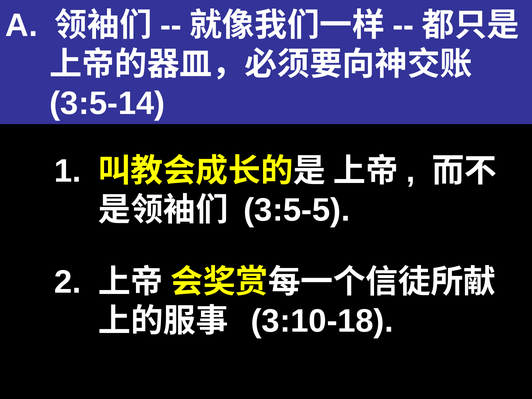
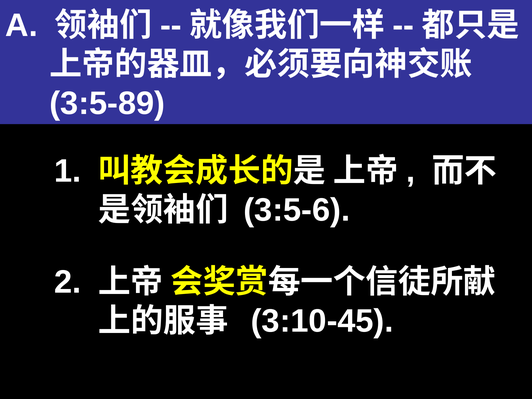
3:5-14: 3:5-14 -> 3:5-89 (107, 103)
3:5-5: 3:5-5 -> 3:5-6 (297, 210)
3:10-18: 3:10-18 -> 3:10-45 (322, 321)
